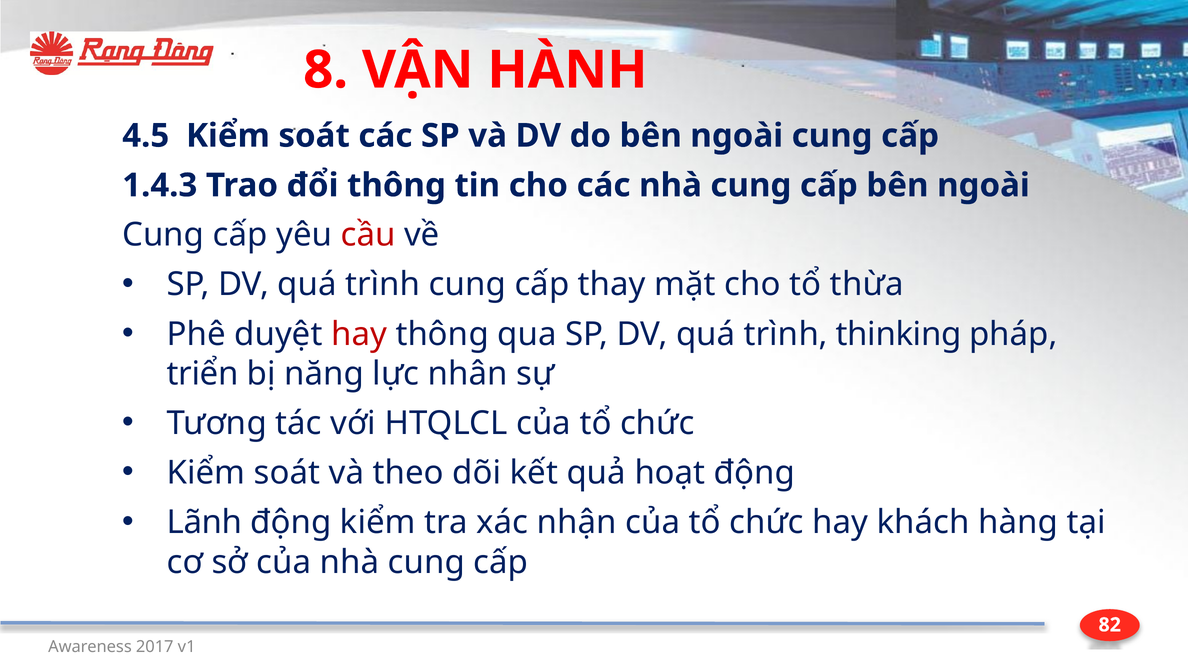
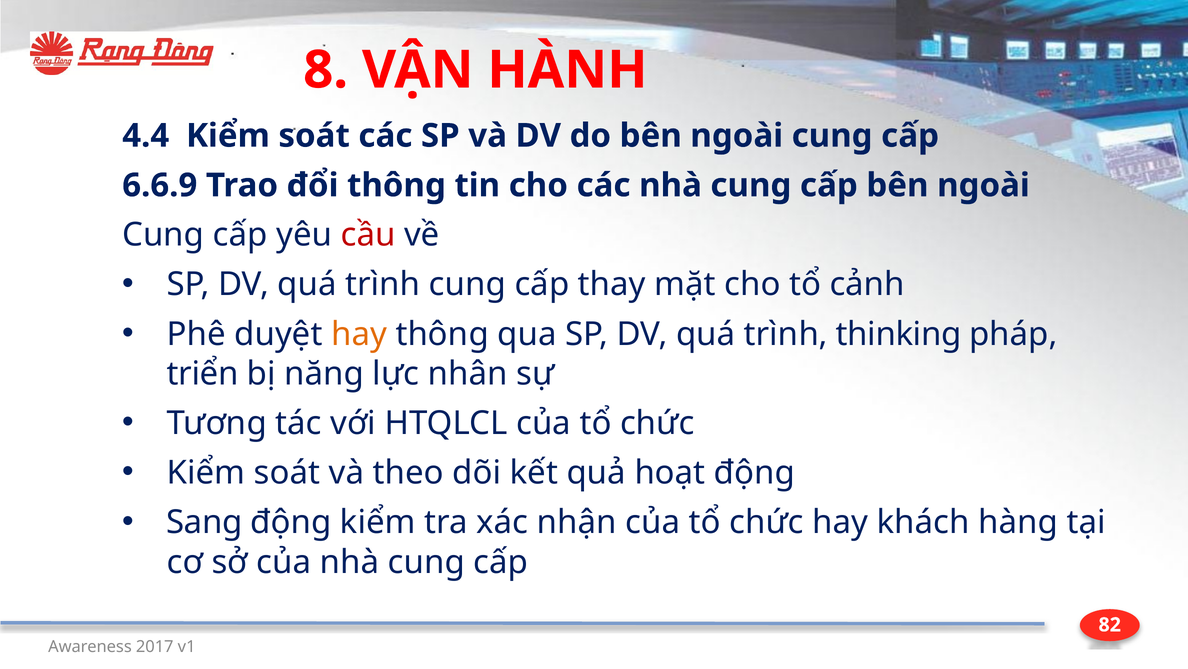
4.5: 4.5 -> 4.4 (146, 136)
1.4.3: 1.4.3 -> 6.6.9 (160, 185)
thừa: thừa -> cảnh (867, 284)
hay colour: red -> orange (359, 334)
Lãnh: Lãnh -> Sang (204, 522)
